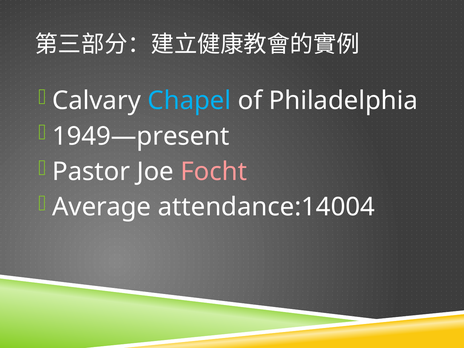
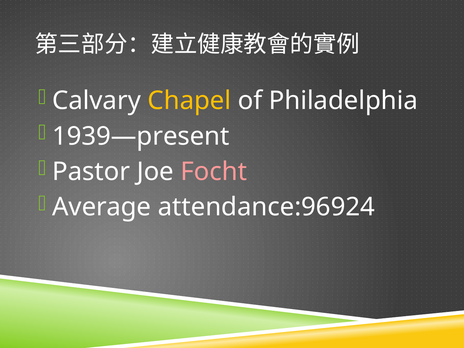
Chapel colour: light blue -> yellow (189, 101)
1949—present: 1949—present -> 1939—present (141, 136)
attendance:14004: attendance:14004 -> attendance:96924 (266, 207)
